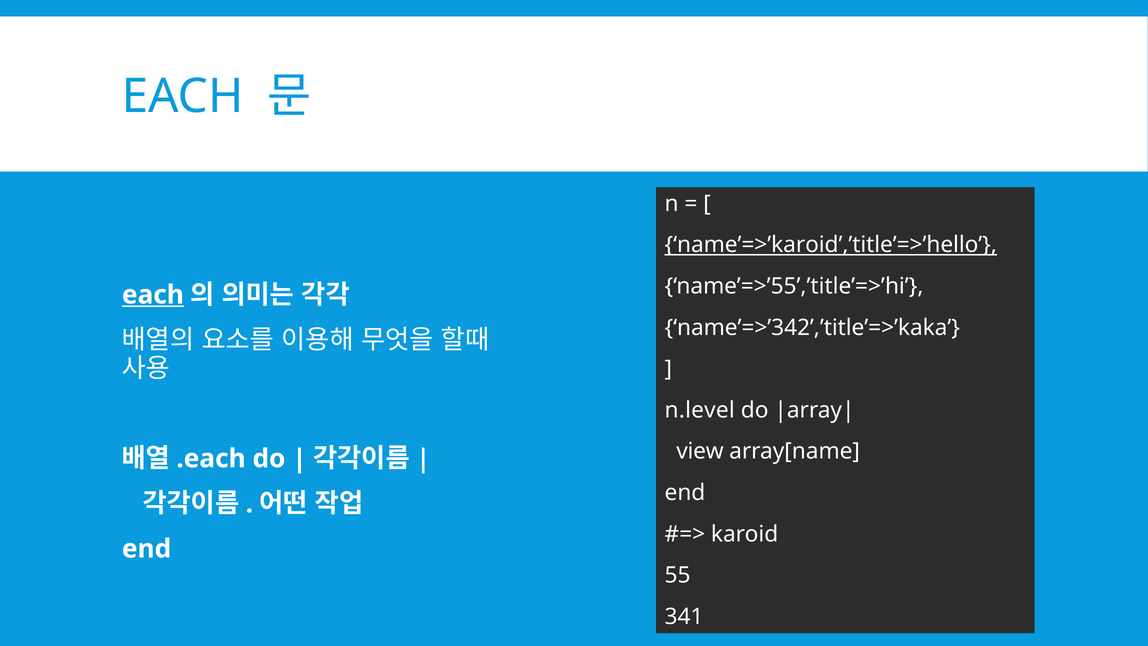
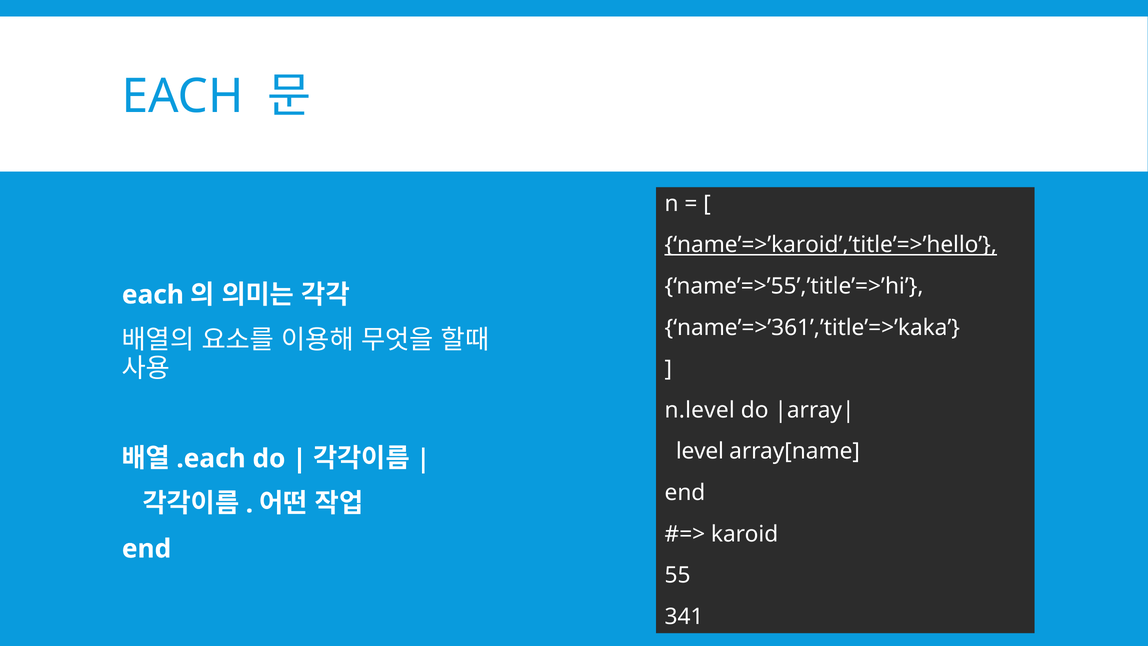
each underline: present -> none (153, 295)
name’=>’342’,’title’=>’kaka: name’=>’342’,’title’=>’kaka -> name’=>’361’,’title’=>’kaka (812, 327)
view: view -> level (700, 451)
